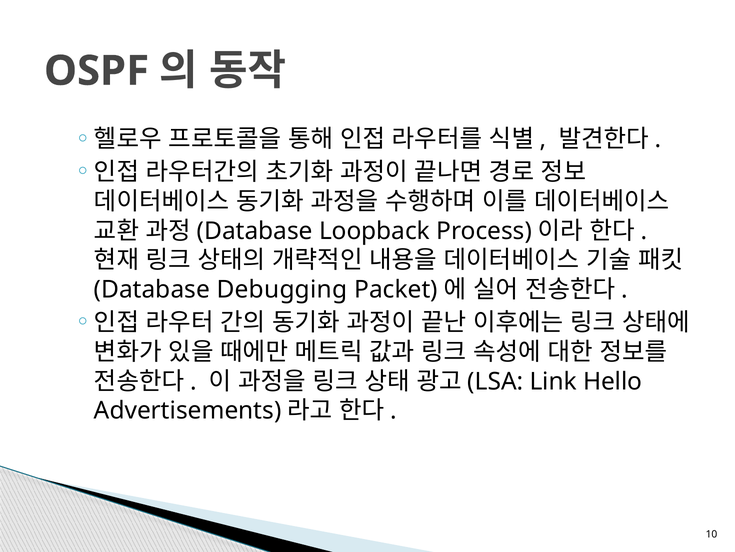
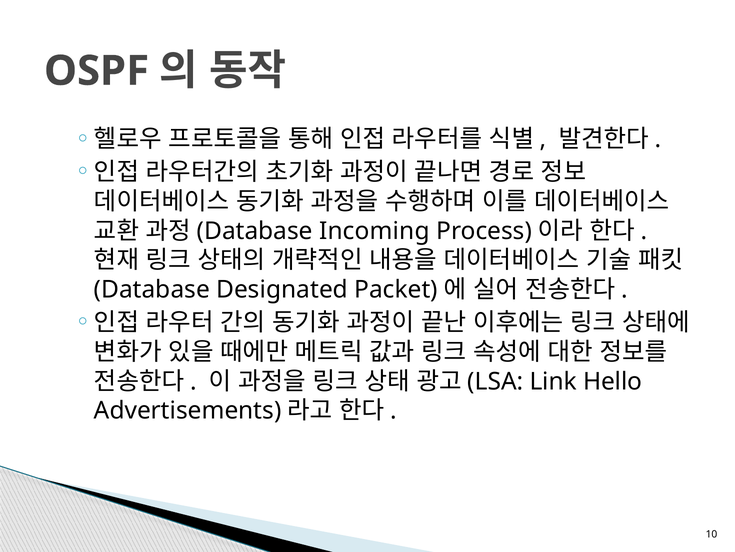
Loopback: Loopback -> Incoming (374, 231)
Debugging: Debugging -> Designated (282, 289)
